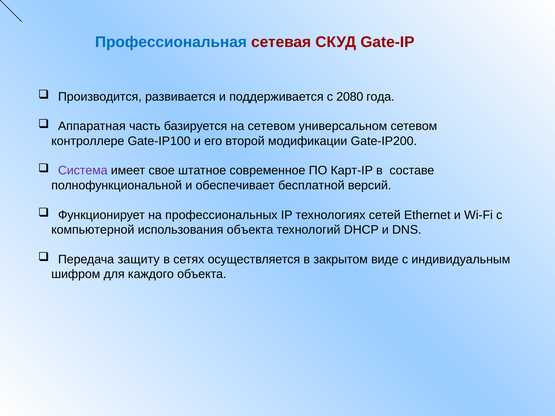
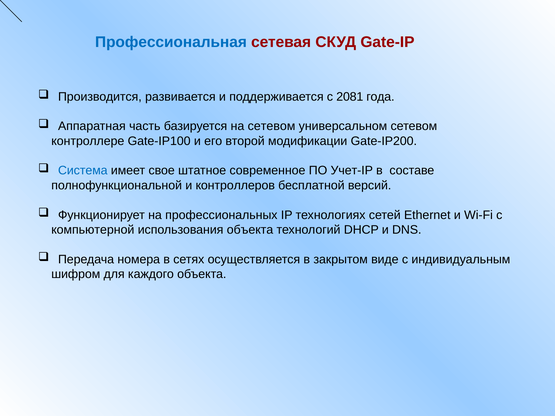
2080: 2080 -> 2081 (350, 97)
Система colour: purple -> blue (83, 171)
Карт-IP: Карт-IP -> Учет-IP (352, 171)
обеспечивает: обеспечивает -> контроллеров (235, 185)
защиту: защиту -> номера (139, 259)
